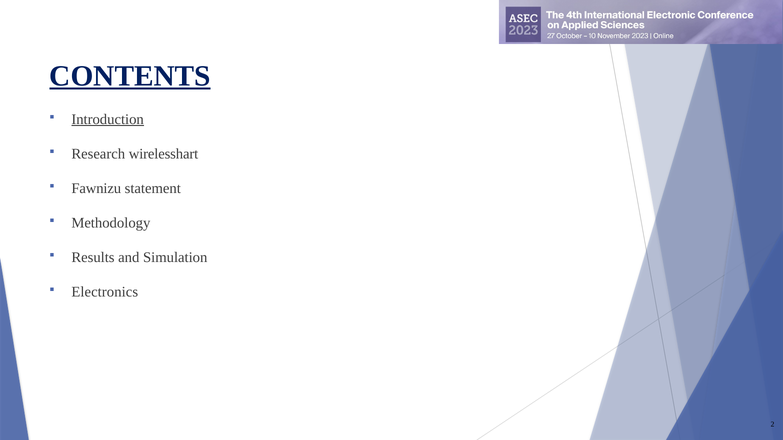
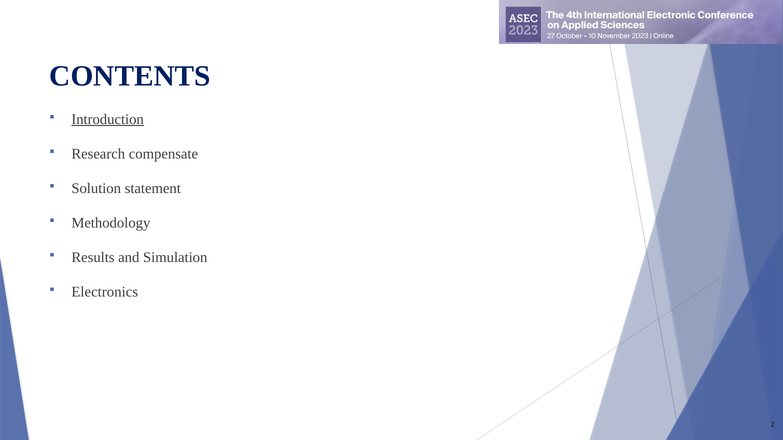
CONTENTS underline: present -> none (130, 76)
wirelesshart: wirelesshart -> compensate (163, 154)
Fawnizu: Fawnizu -> Solution (96, 189)
